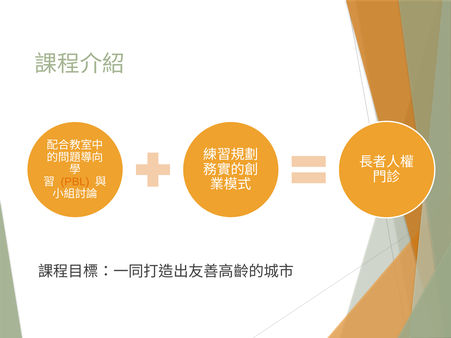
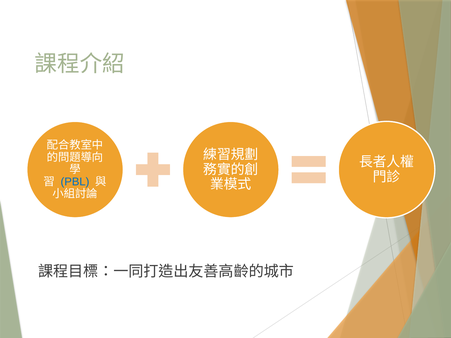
PBL colour: orange -> blue (75, 182)
